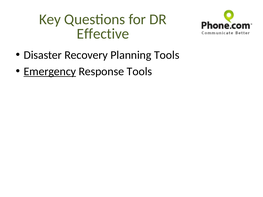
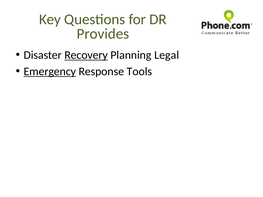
Effective: Effective -> Provides (103, 34)
Recovery underline: none -> present (86, 55)
Planning Tools: Tools -> Legal (167, 55)
